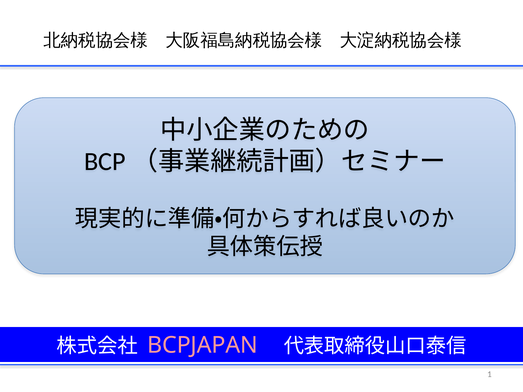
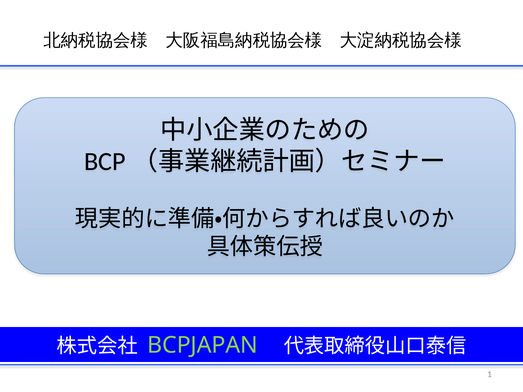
BCPJAPAN colour: pink -> light green (202, 345)
